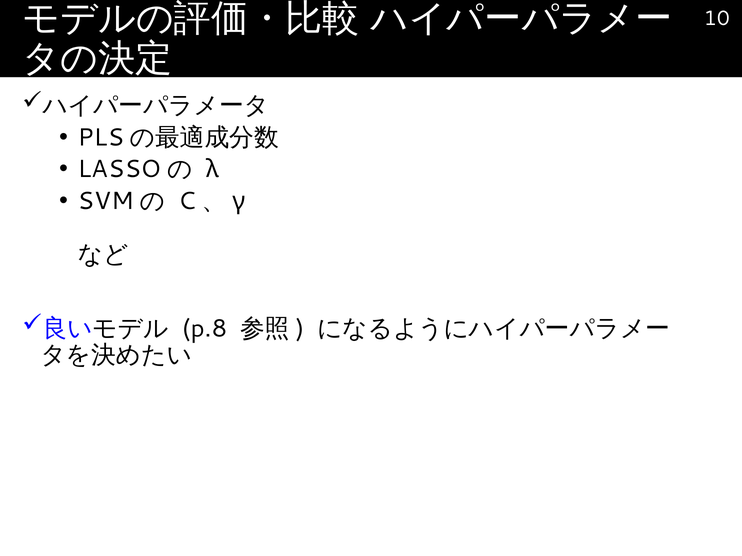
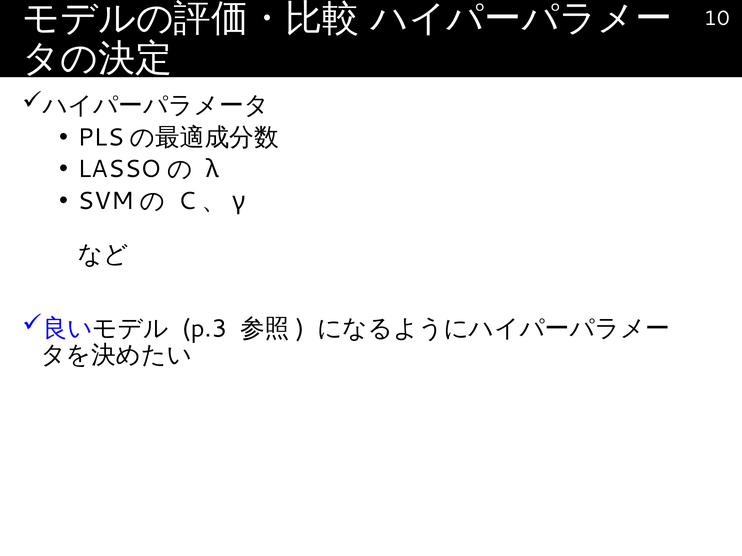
p.8: p.8 -> p.3 (205, 329)
